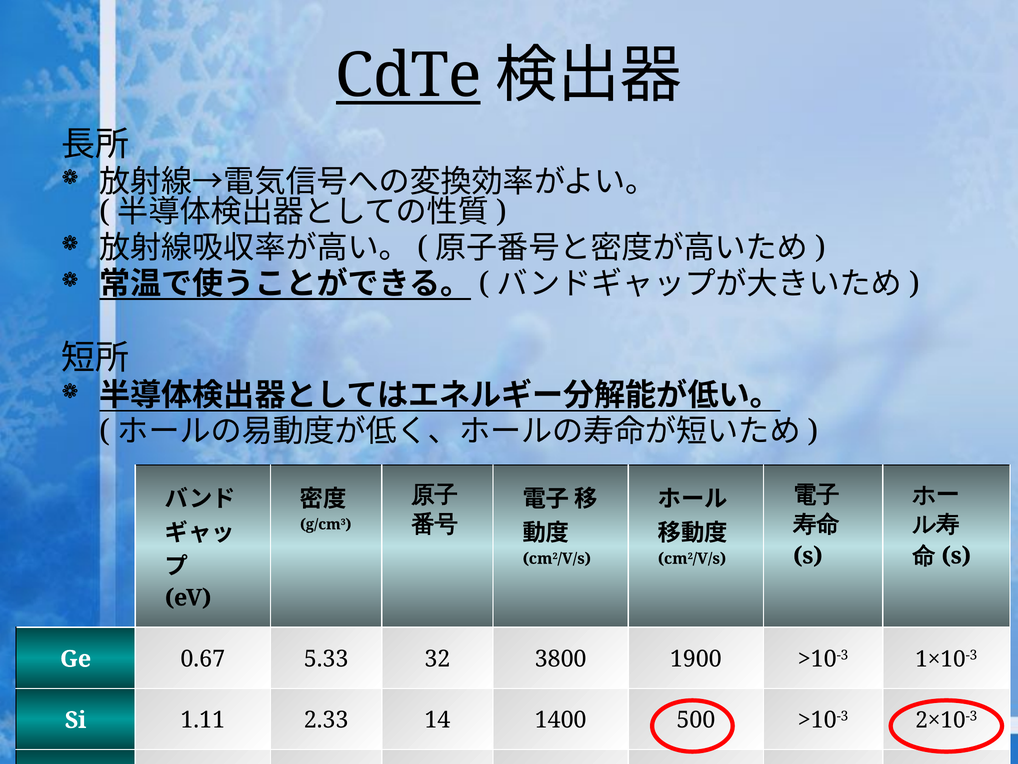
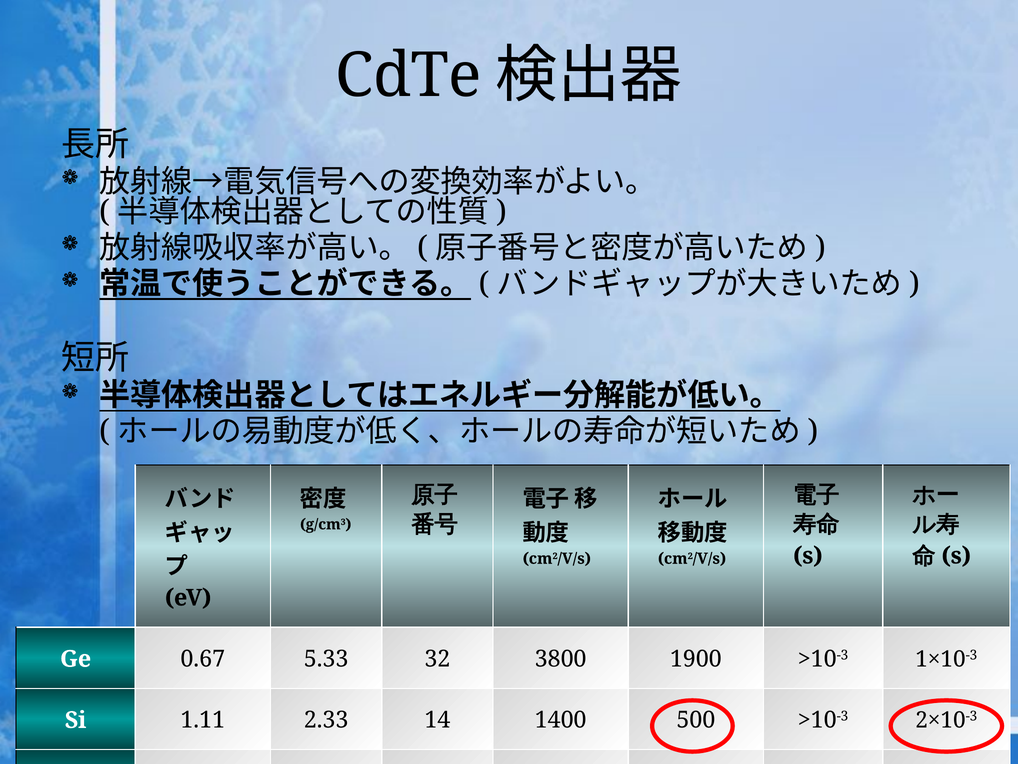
CdTe underline: present -> none (408, 76)
